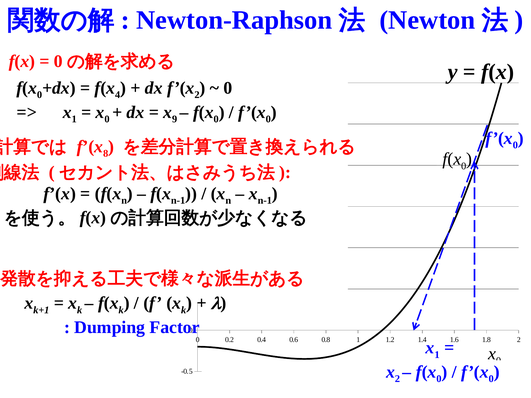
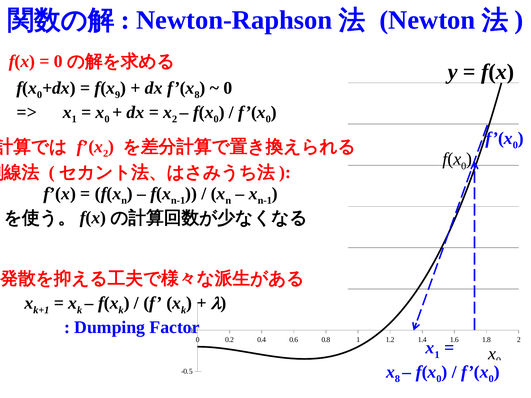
4: 4 -> 9 (118, 95)
2: 2 -> 8 (197, 95)
9: 9 -> 2 (175, 119)
f’(x 8: 8 -> 2 (106, 154)
2: 2 -> 8 (397, 379)
